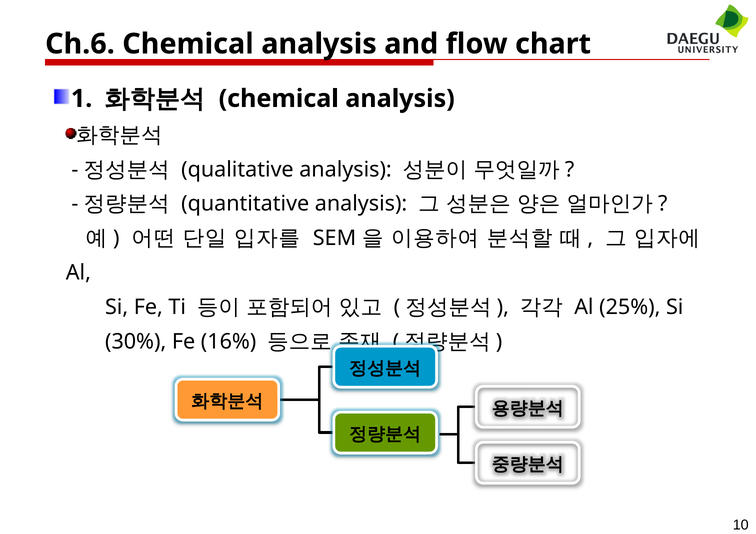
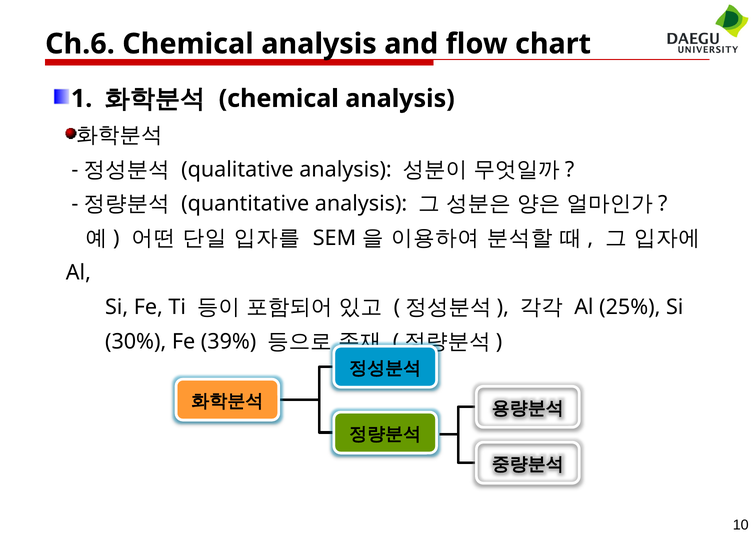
16%: 16% -> 39% (229, 342)
